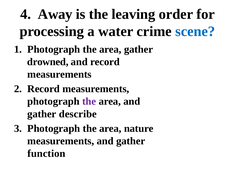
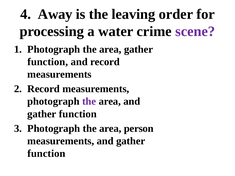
scene colour: blue -> purple (195, 31)
drowned: drowned -> function (48, 62)
describe: describe -> function (78, 114)
nature: nature -> person (139, 129)
